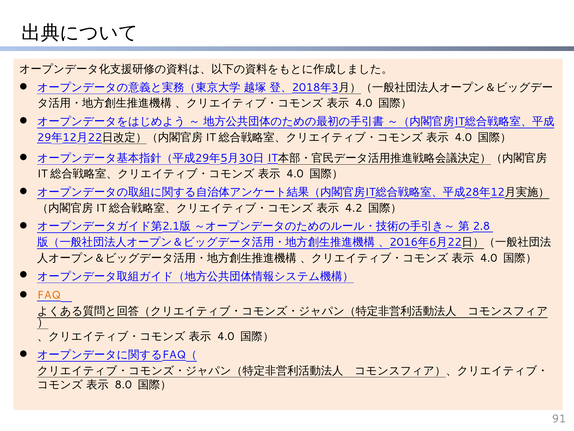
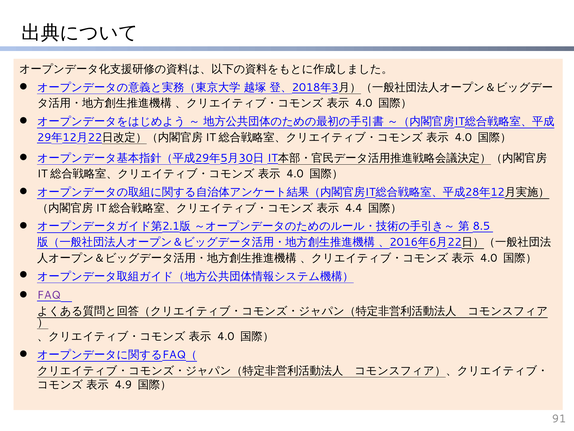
4.2: 4.2 -> 4.4 (354, 208)
2.8: 2.8 -> 8.5 (481, 226)
FAQ colour: orange -> purple (49, 295)
8.0: 8.0 -> 4.9 (123, 384)
